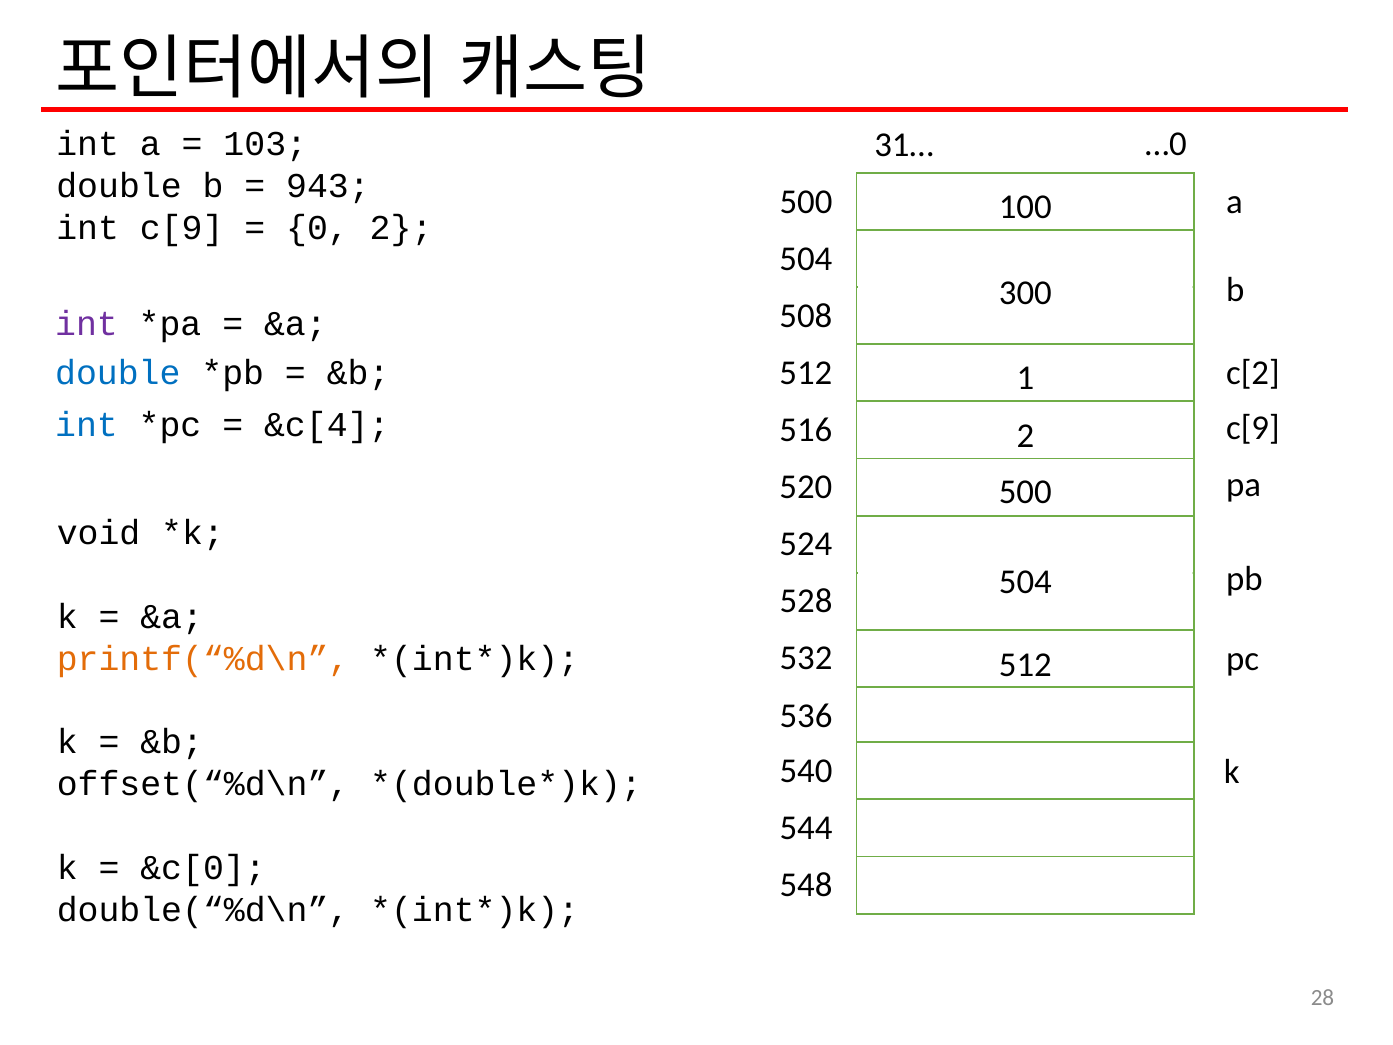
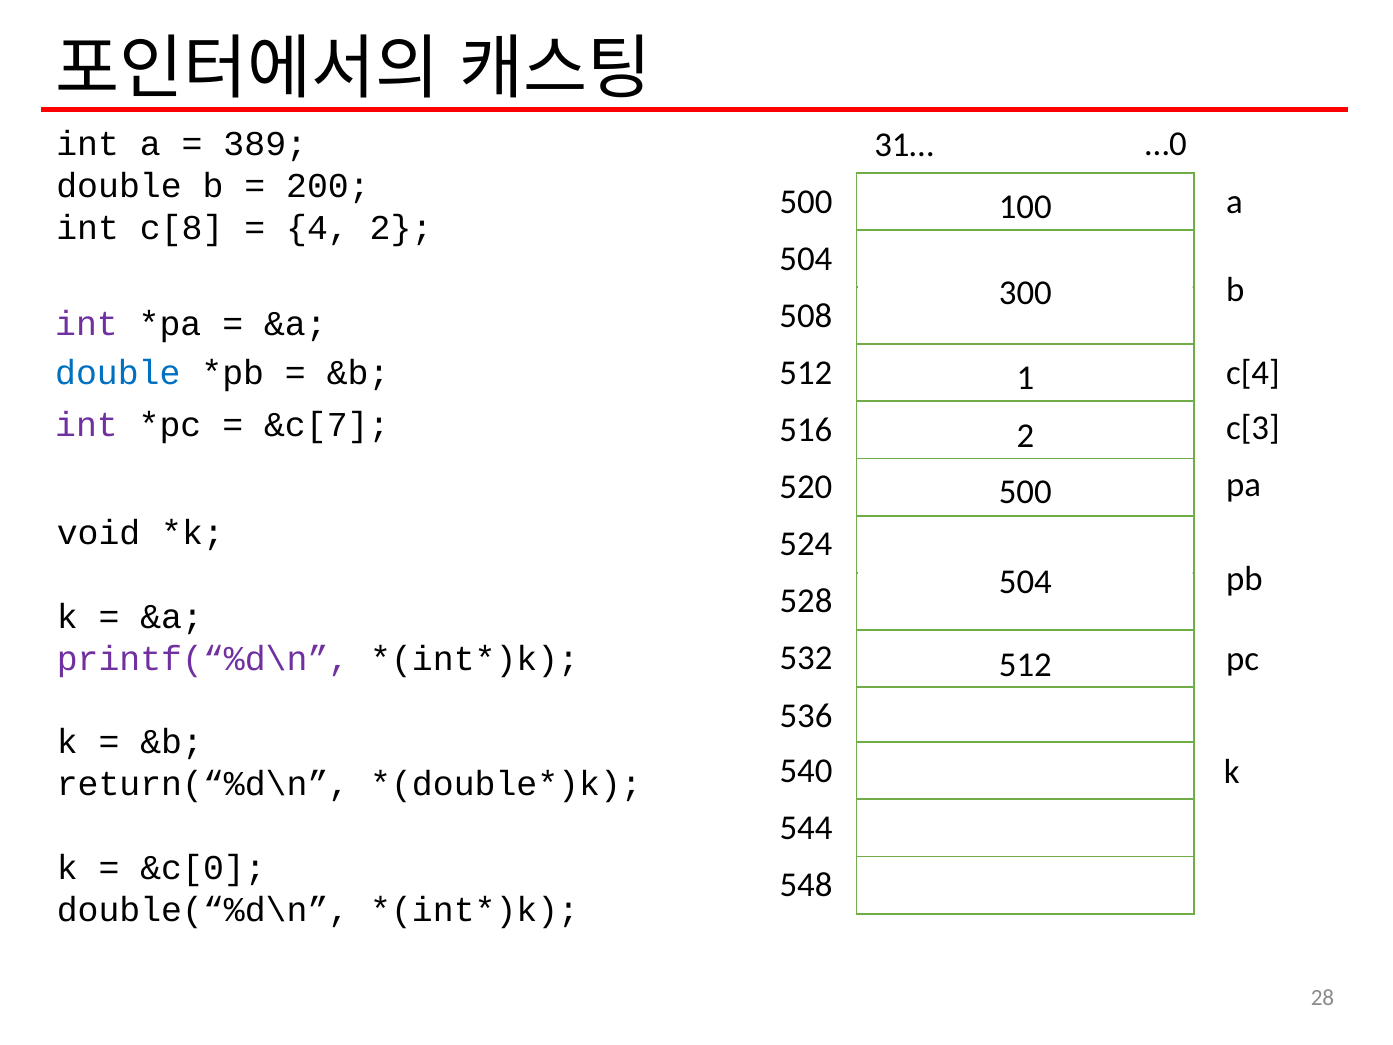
103: 103 -> 389 (265, 144)
943: 943 -> 200 (328, 186)
int c[9: c[9 -> c[8 (182, 228)
0: 0 -> 4 (318, 228)
c[2: c[2 -> c[4 (1253, 373)
int colour: blue -> purple (86, 425)
&c[4: &c[4 -> &c[7 (327, 425)
c[9: c[9 -> c[3 (1253, 428)
printf(“%d\n colour: orange -> purple (203, 659)
offset(“%d\n: offset(“%d\n -> return(“%d\n (203, 784)
